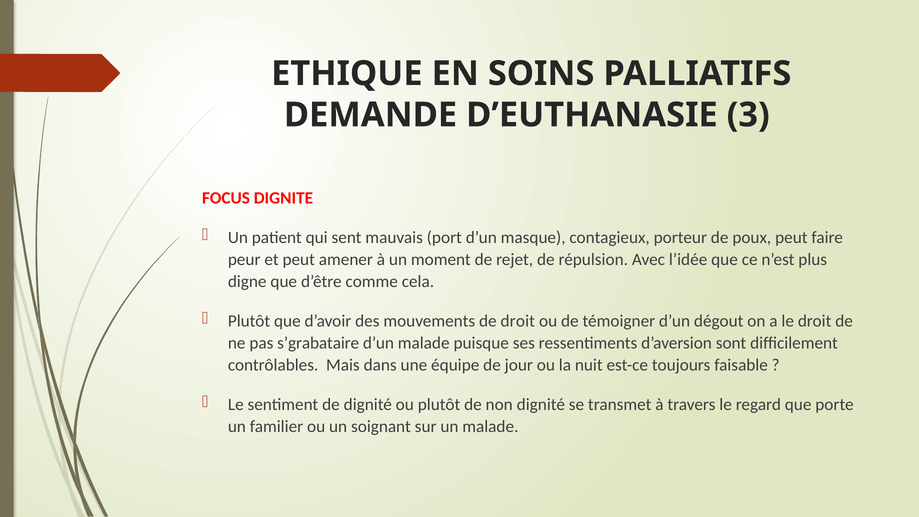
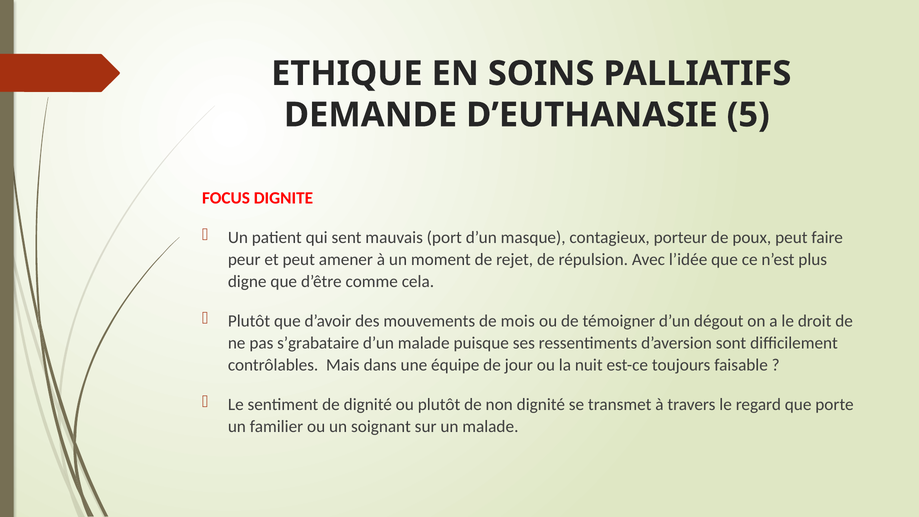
3: 3 -> 5 (748, 115)
de droit: droit -> mois (518, 321)
